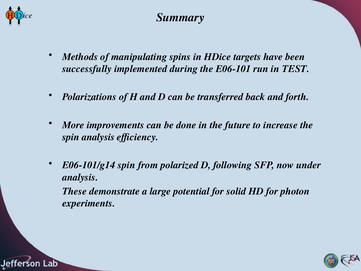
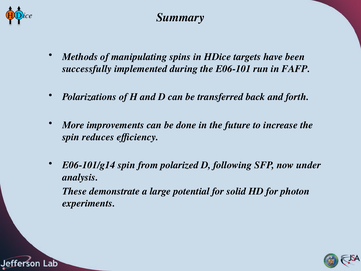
TEST: TEST -> FAFP (296, 69)
spin analysis: analysis -> reduces (98, 137)
